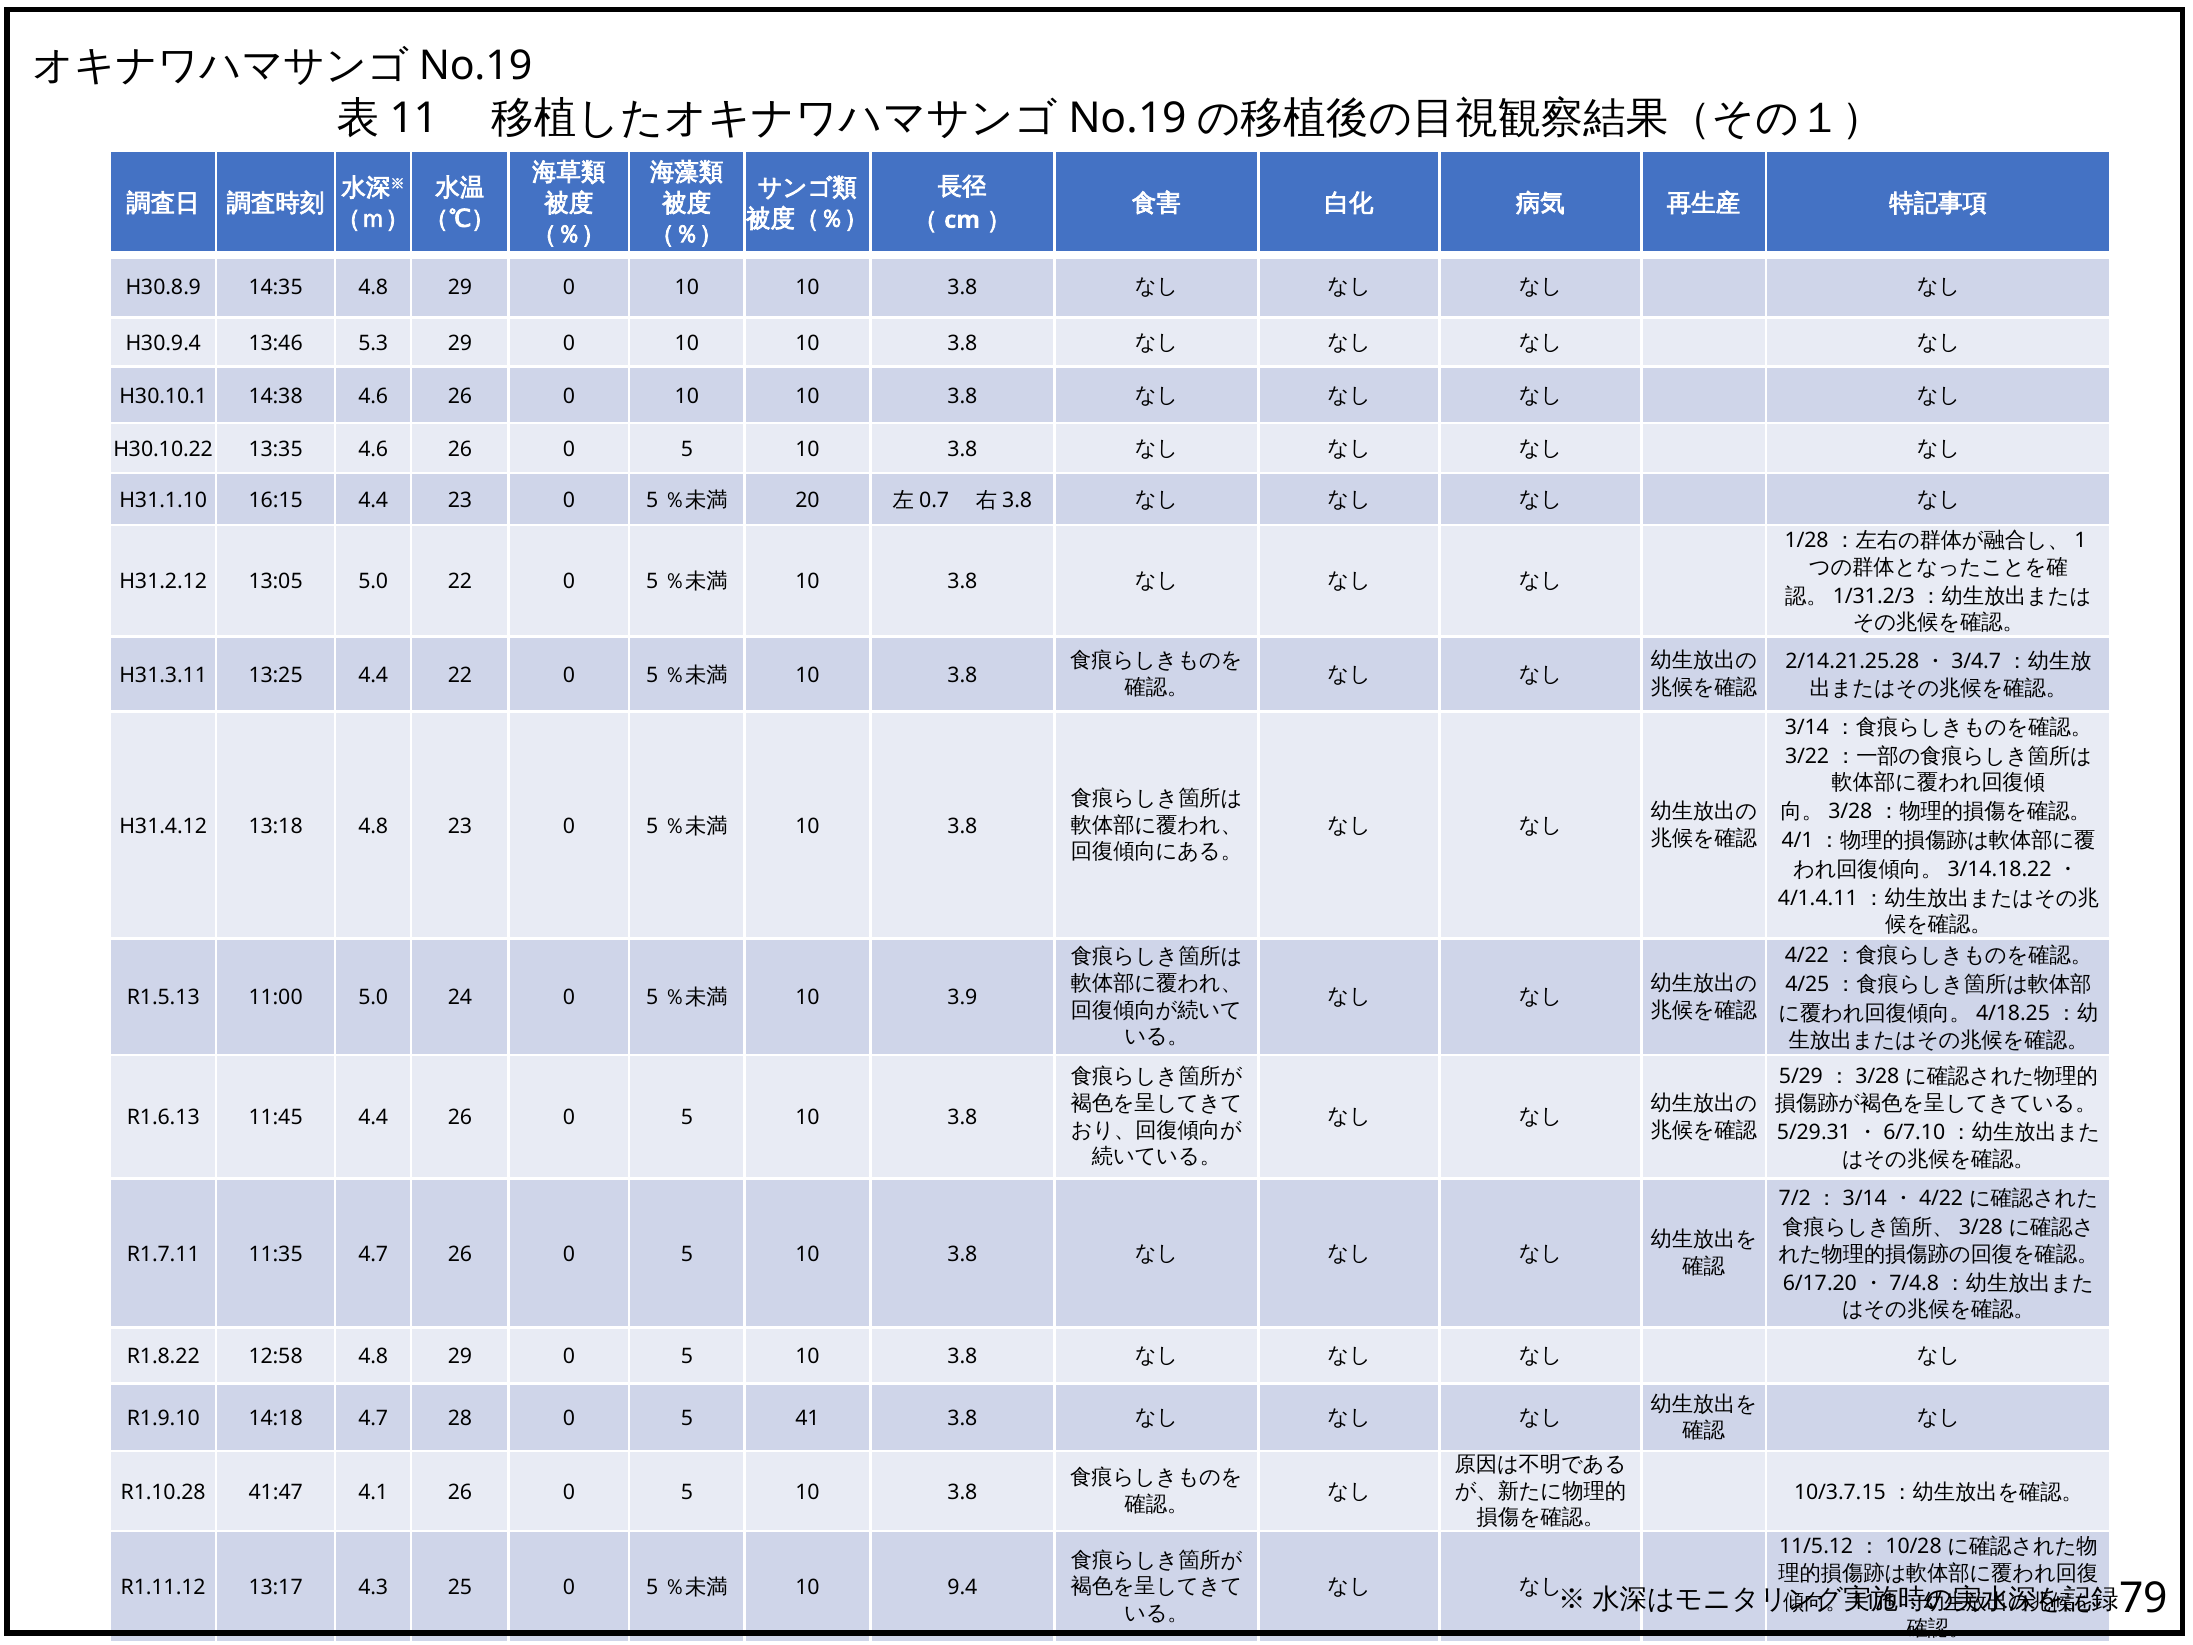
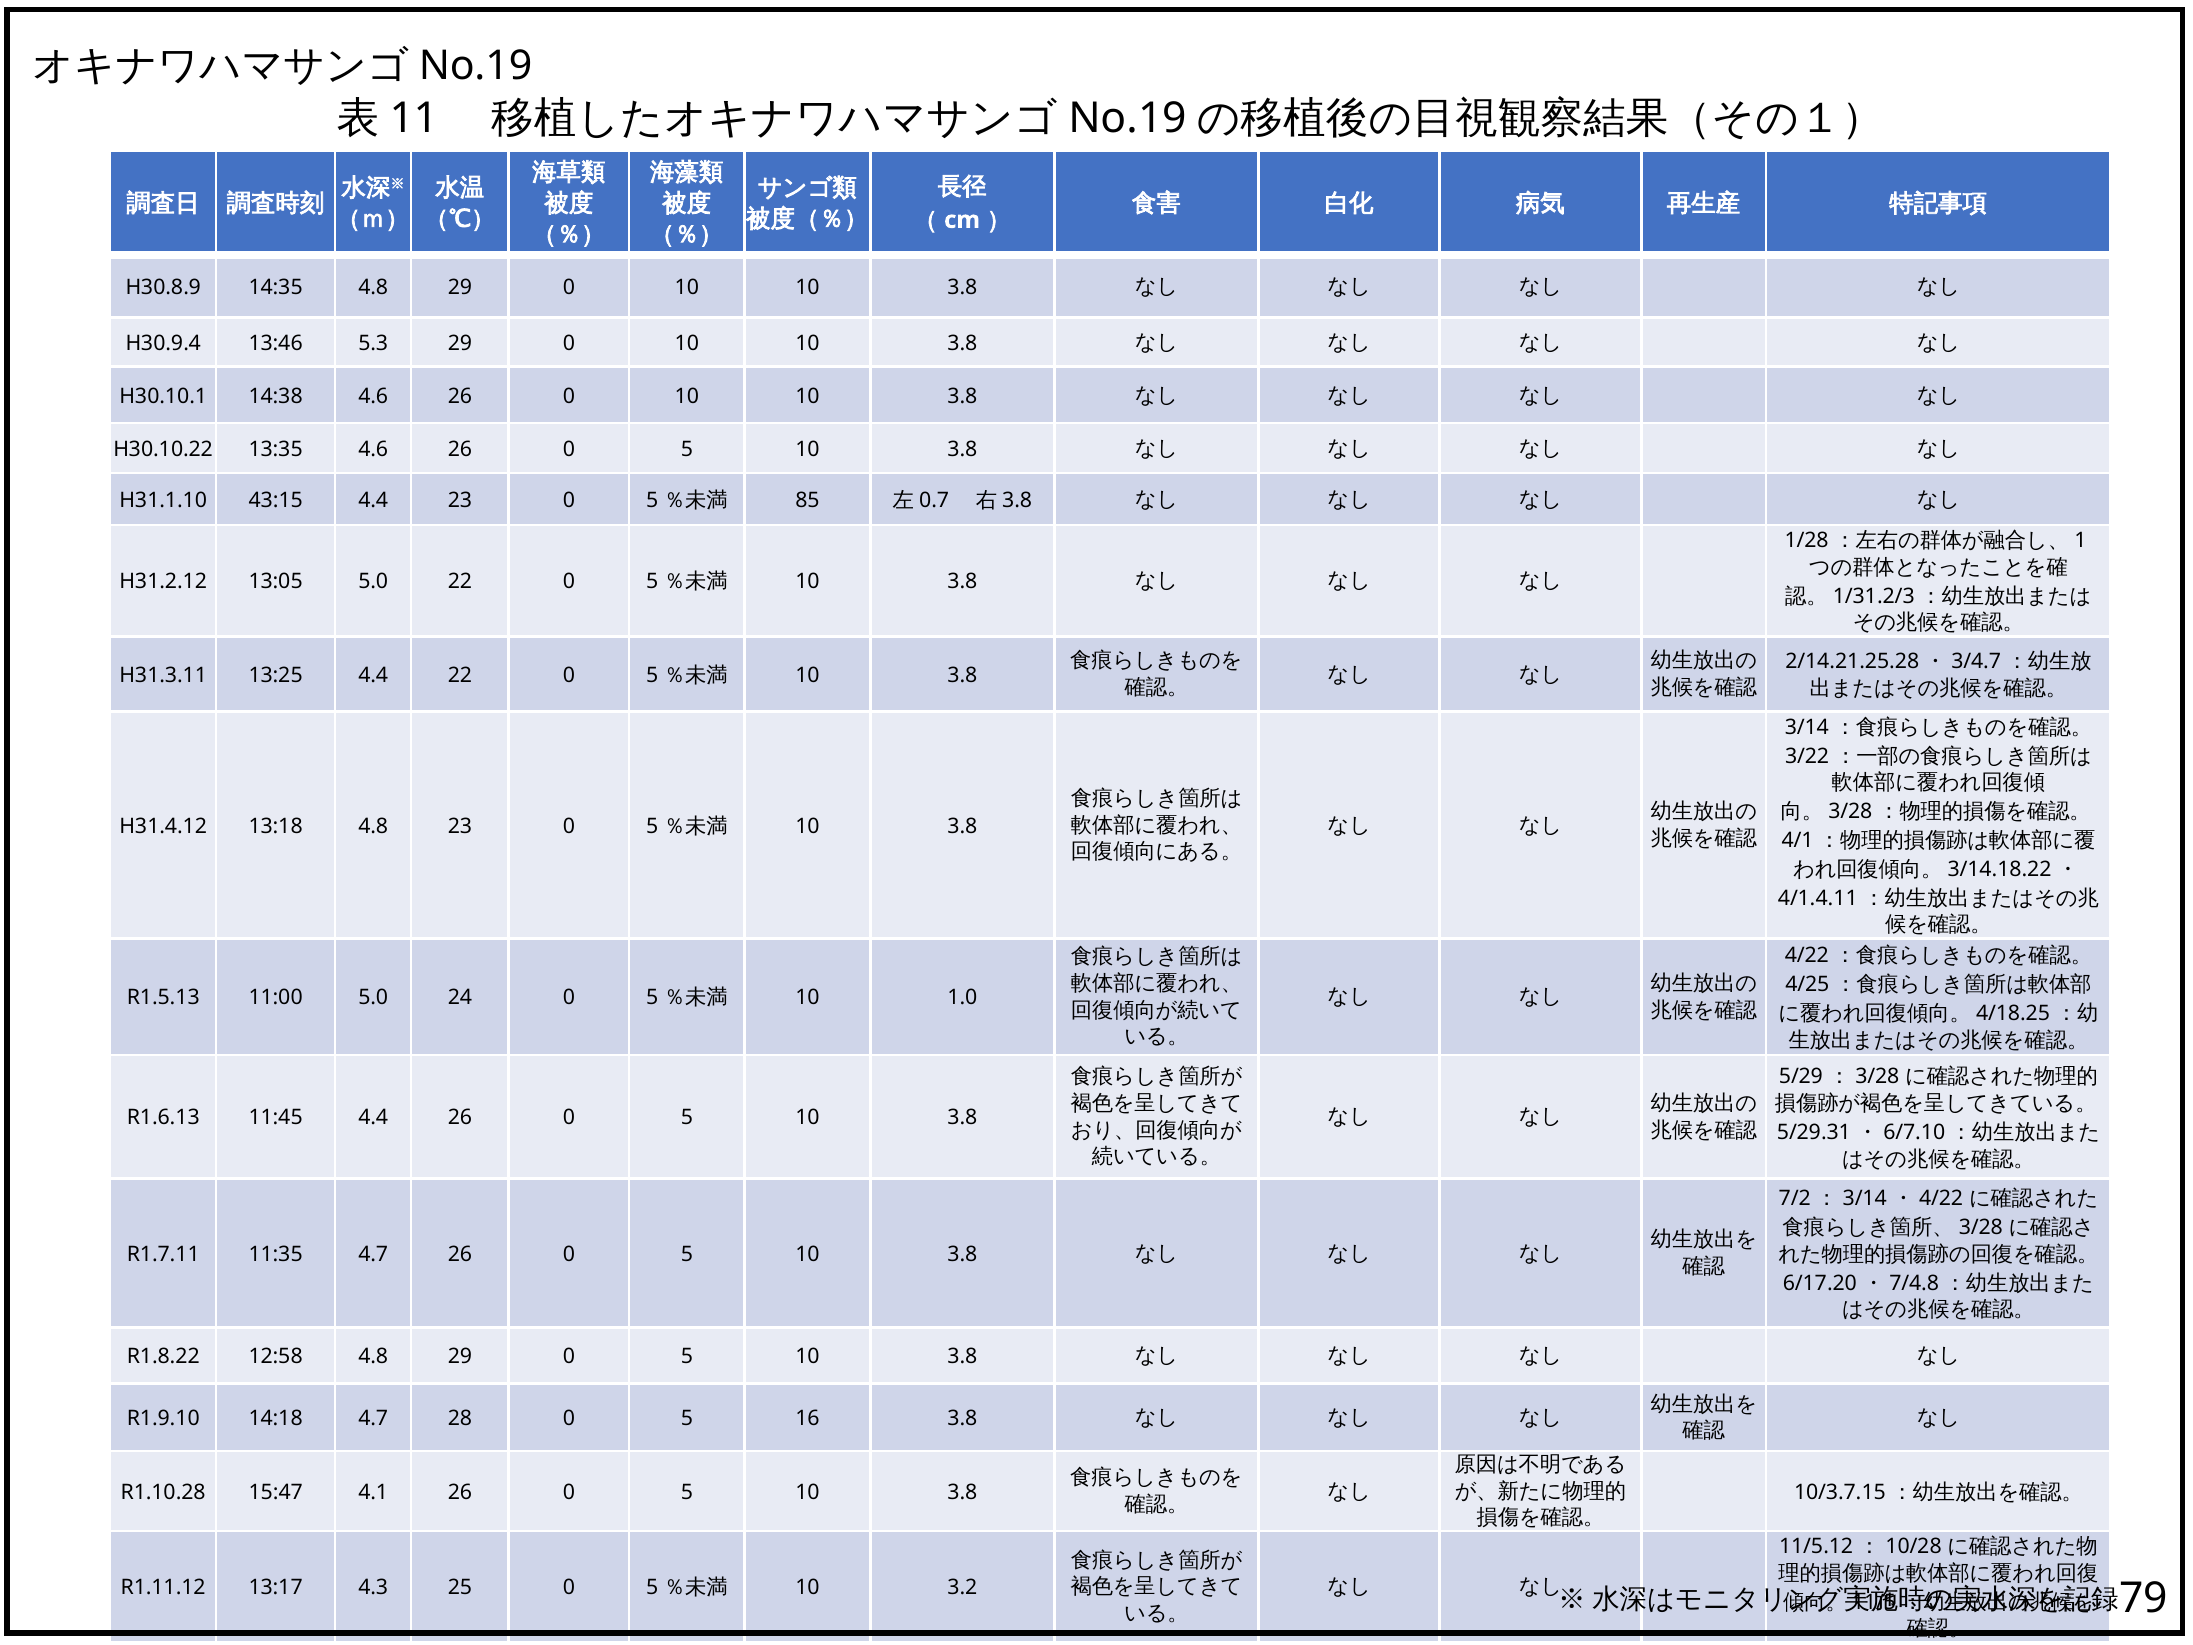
16:15: 16:15 -> 43:15 (276, 500)
20: 20 -> 85 (807, 500)
3.9: 3.9 -> 1.0 (962, 998)
41: 41 -> 16 (807, 1418)
41:47: 41:47 -> 15:47 (276, 1492)
9.4: 9.4 -> 3.2 (962, 1588)
